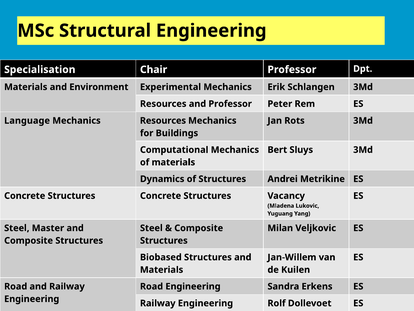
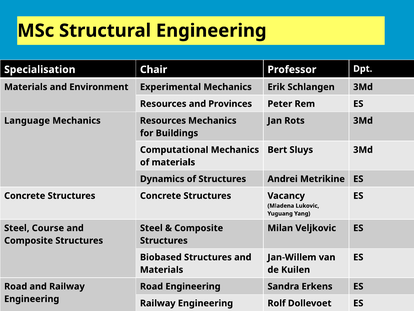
and Professor: Professor -> Provinces (230, 104)
Master: Master -> Course (48, 228)
